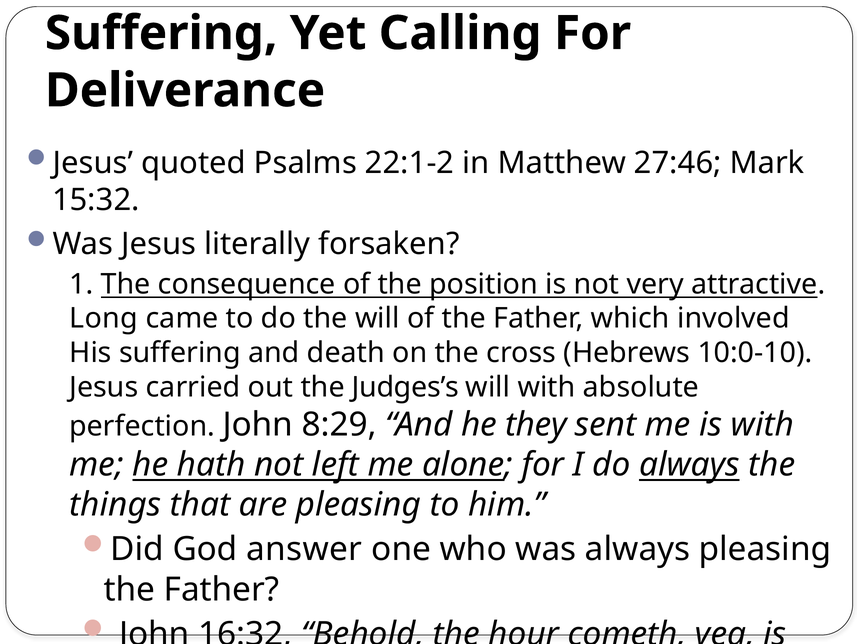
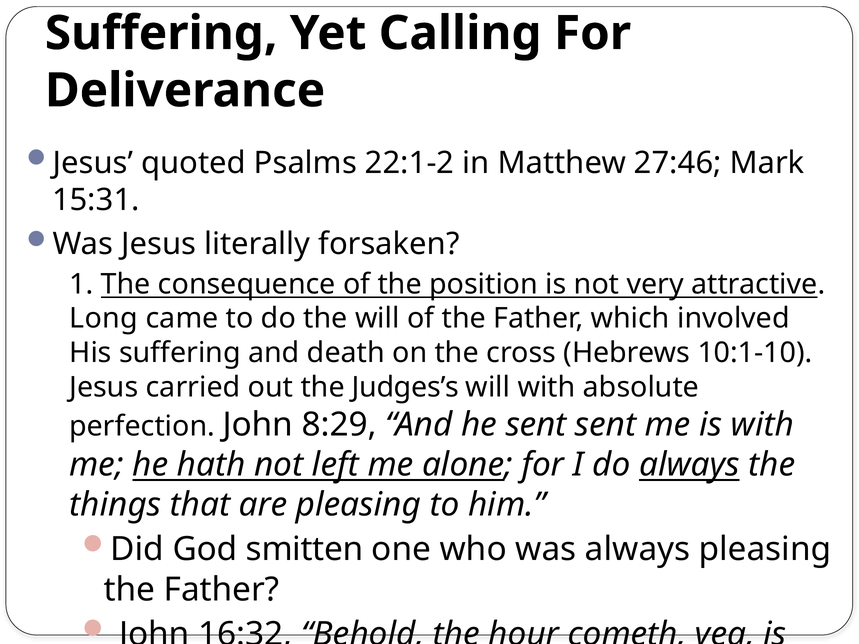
15:32: 15:32 -> 15:31 (96, 200)
10:0-10: 10:0-10 -> 10:1-10 (755, 353)
he they: they -> sent (536, 425)
answer: answer -> smitten (305, 550)
